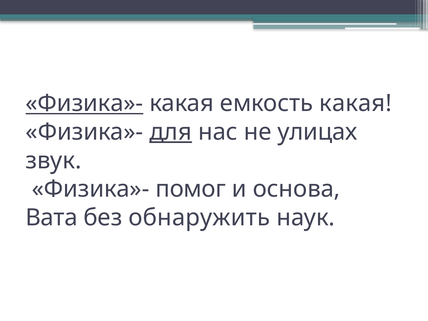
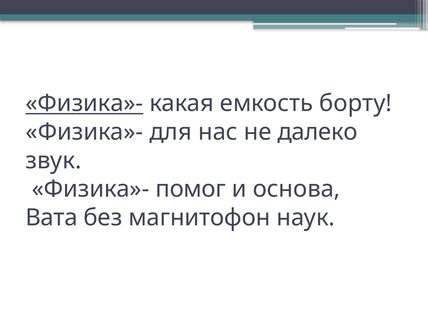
емкость какая: какая -> борту (356, 103)
для underline: present -> none (171, 132)
улицах: улицах -> далеко (317, 132)
обнаружить: обнаружить -> магнитофон (199, 218)
